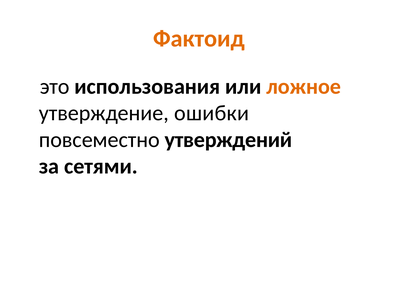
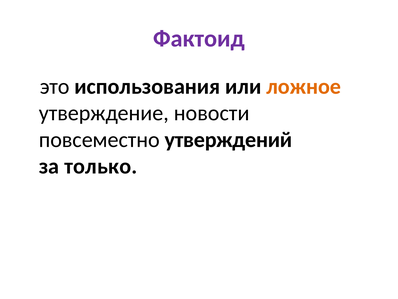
Фактоид colour: orange -> purple (199, 39)
ошибки: ошибки -> новости (212, 113)
сетями: сетями -> только (101, 166)
